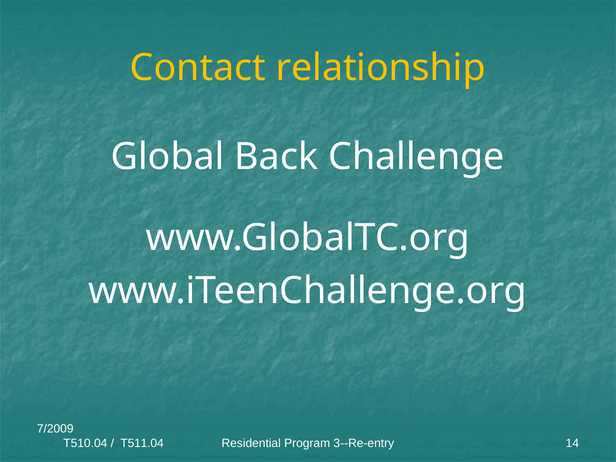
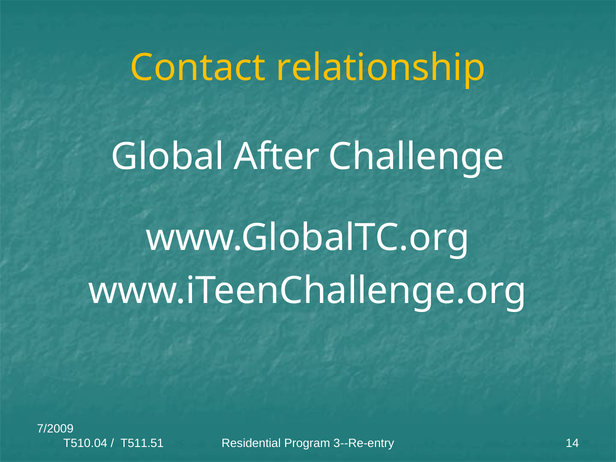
Back: Back -> After (277, 157)
T511.04: T511.04 -> T511.51 (142, 443)
